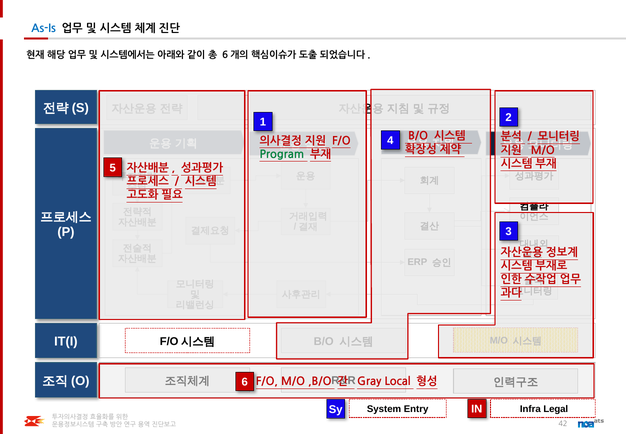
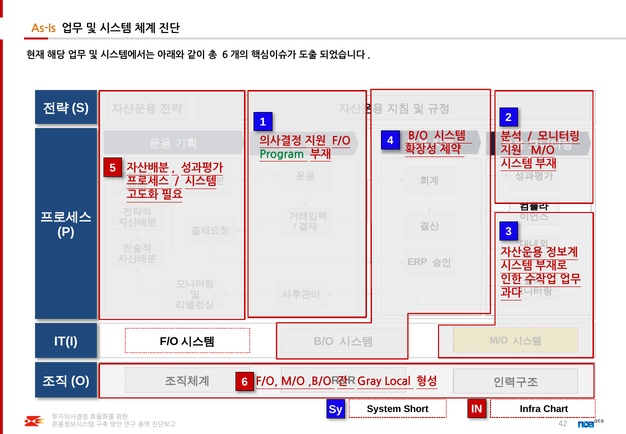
As-Is colour: blue -> orange (44, 29)
Entry: Entry -> Short (416, 408)
Legal: Legal -> Chart (556, 408)
